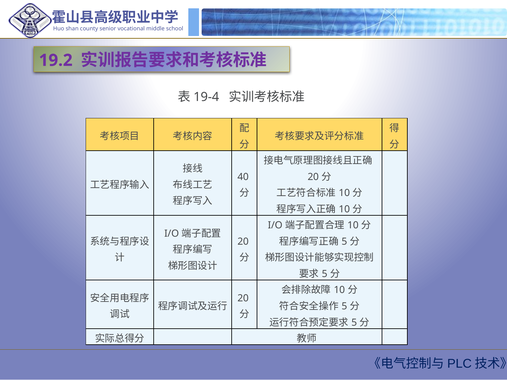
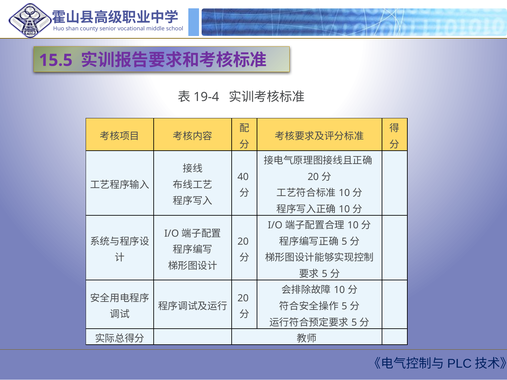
19.2: 19.2 -> 15.5 (56, 60)
